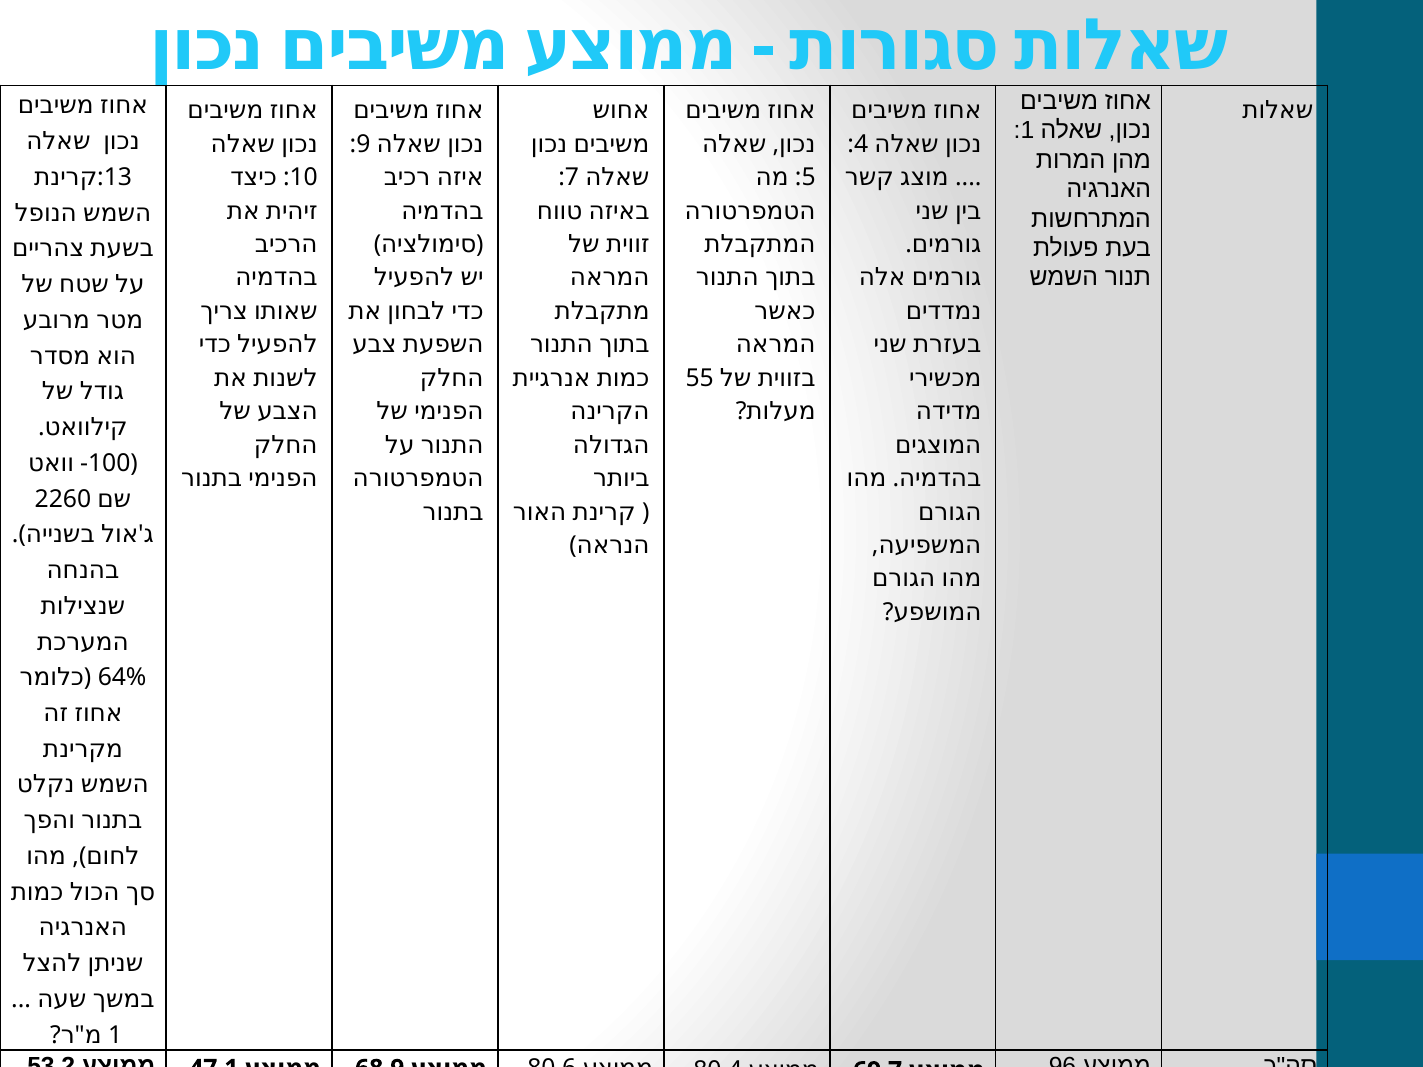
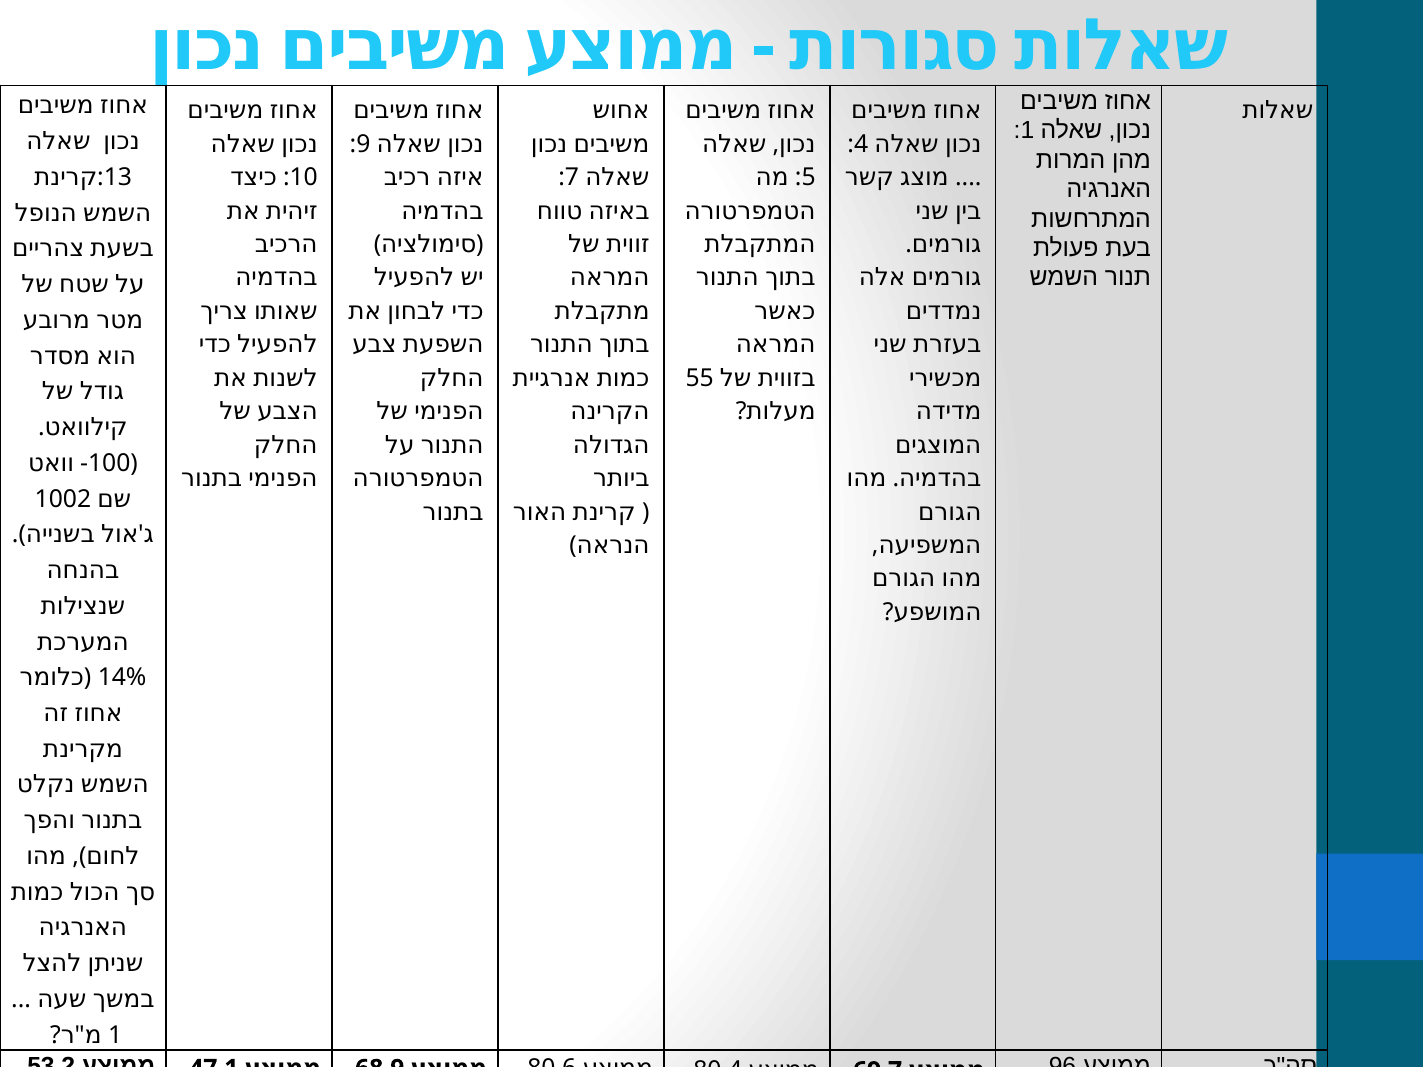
2260: 2260 -> 1002 (63, 499)
64%: 64% -> 14% (122, 678)
